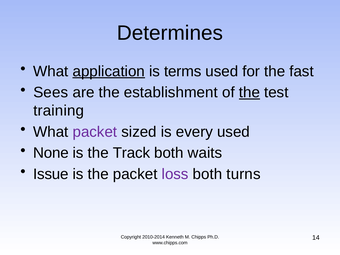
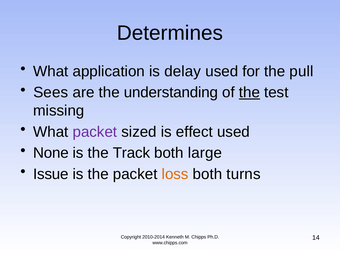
application underline: present -> none (109, 71)
terms: terms -> delay (183, 71)
fast: fast -> pull (301, 71)
establishment: establishment -> understanding (171, 92)
training: training -> missing (59, 111)
every: every -> effect (194, 132)
waits: waits -> large (205, 153)
loss colour: purple -> orange (175, 174)
